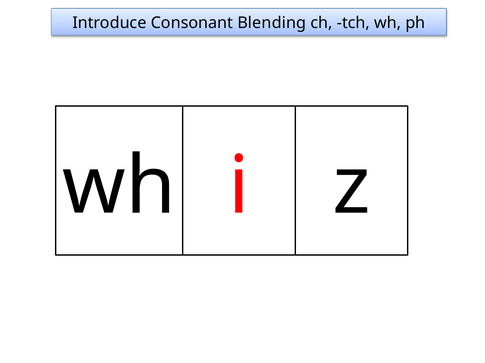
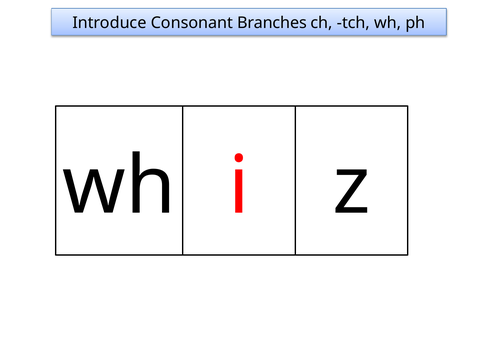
Blending: Blending -> Branches (272, 23)
